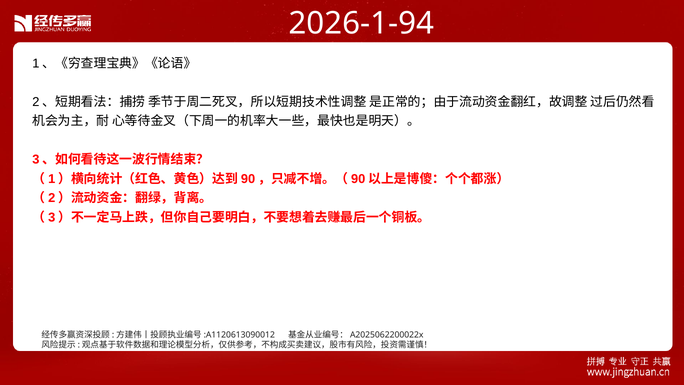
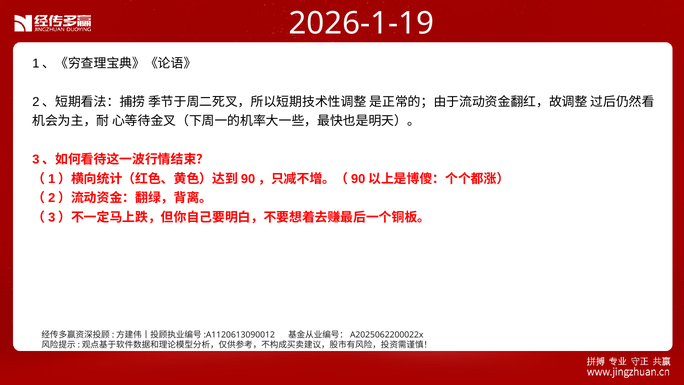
2026-1-94: 2026-1-94 -> 2026-1-19 (361, 24)
